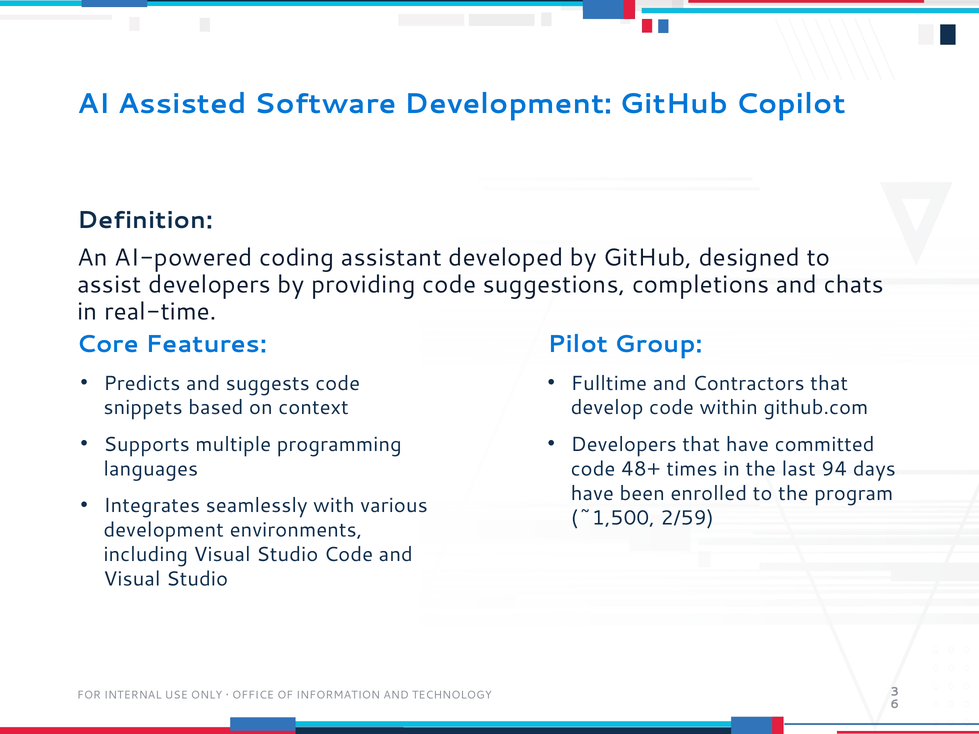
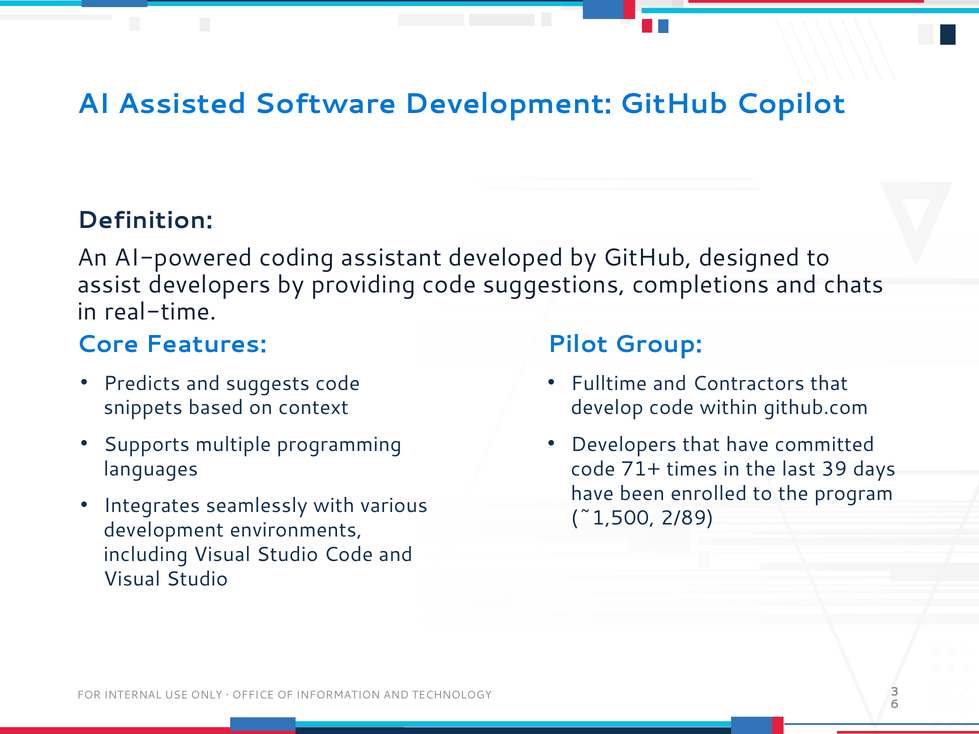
48+: 48+ -> 71+ (641, 469)
94: 94 -> 39 (834, 469)
2/59: 2/59 -> 2/89 (687, 518)
